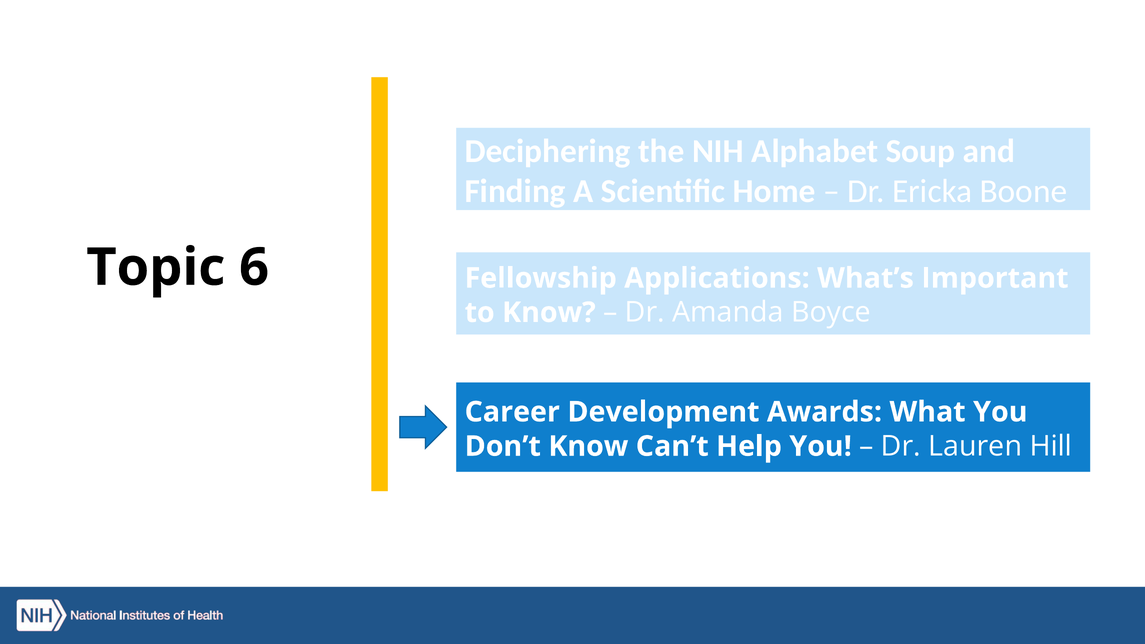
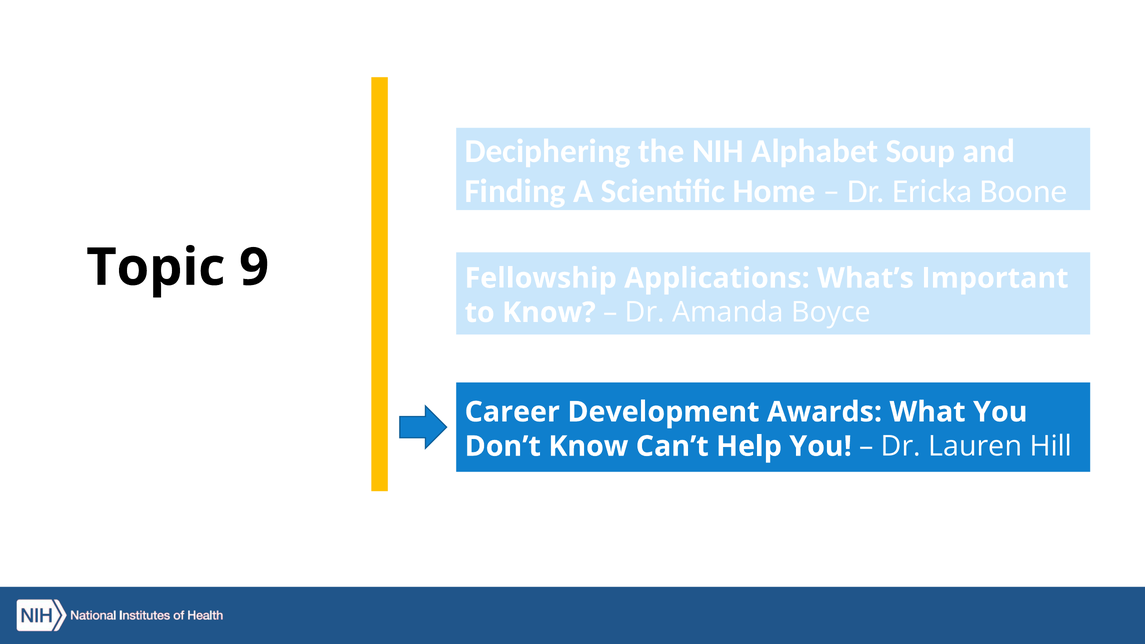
6: 6 -> 9 (254, 268)
